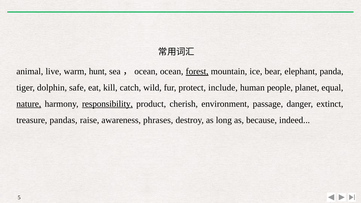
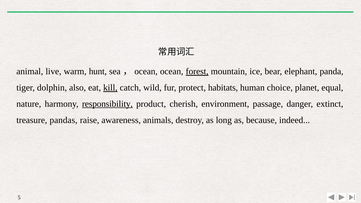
safe: safe -> also (78, 88)
kill underline: none -> present (110, 88)
include: include -> habitats (223, 88)
people: people -> choice (280, 88)
nature underline: present -> none (29, 104)
phrases: phrases -> animals (158, 120)
